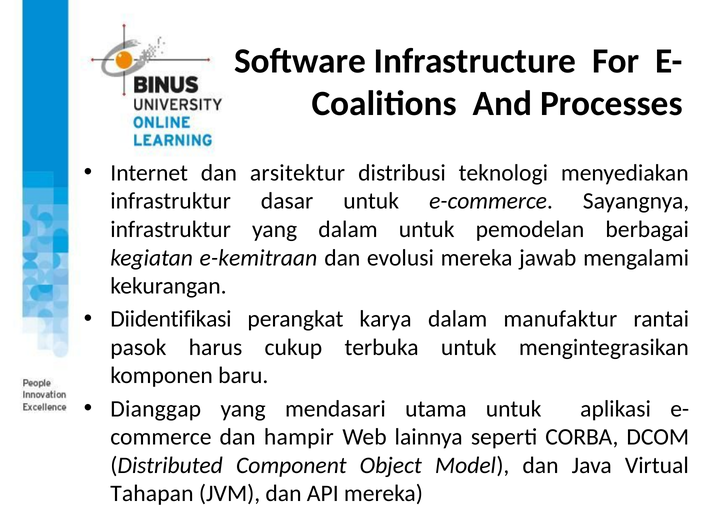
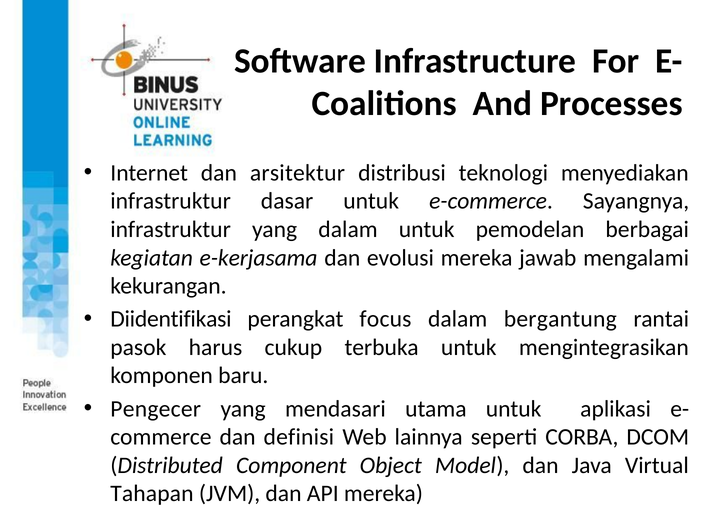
e-kemitraan: e-kemitraan -> e-kerjasama (259, 258)
karya: karya -> focus (385, 319)
manufaktur: manufaktur -> bergantung (560, 319)
Dianggap: Dianggap -> Pengecer (156, 409)
hampir: hampir -> definisi (299, 437)
